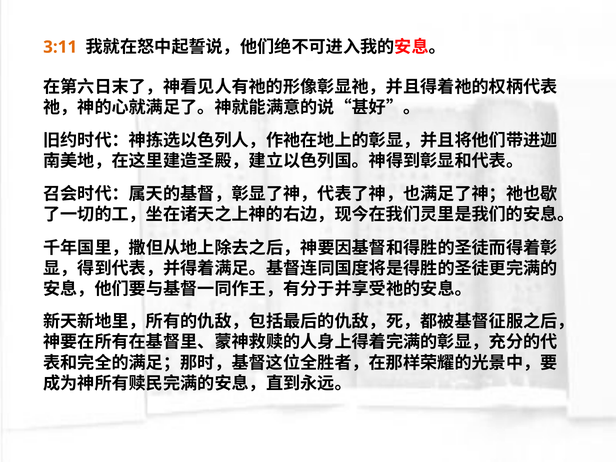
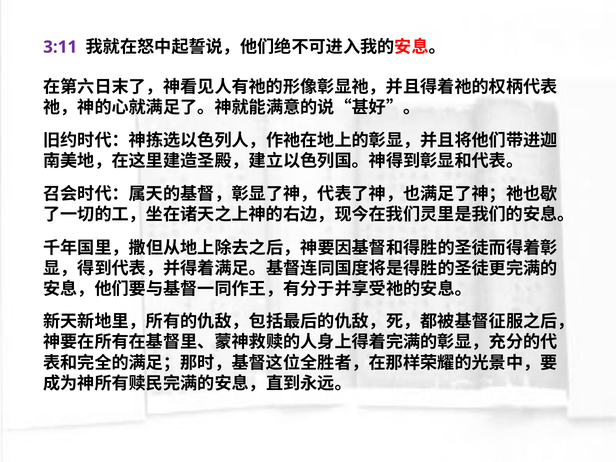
3:11 colour: orange -> purple (60, 47)
